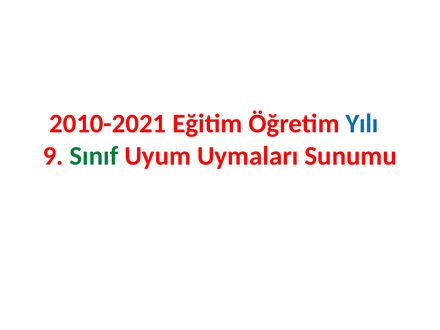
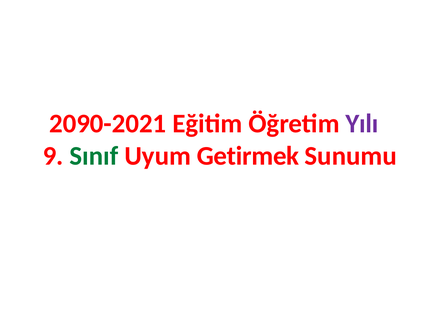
2010-2021: 2010-2021 -> 2090-2021 (108, 124)
Yılı colour: blue -> purple (362, 124)
Uymaları: Uymaları -> Getirmek (248, 156)
